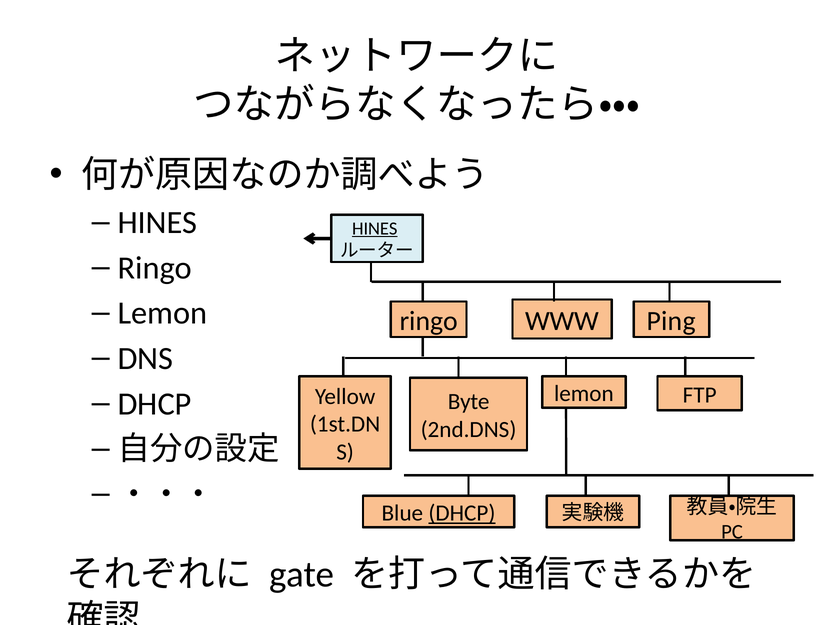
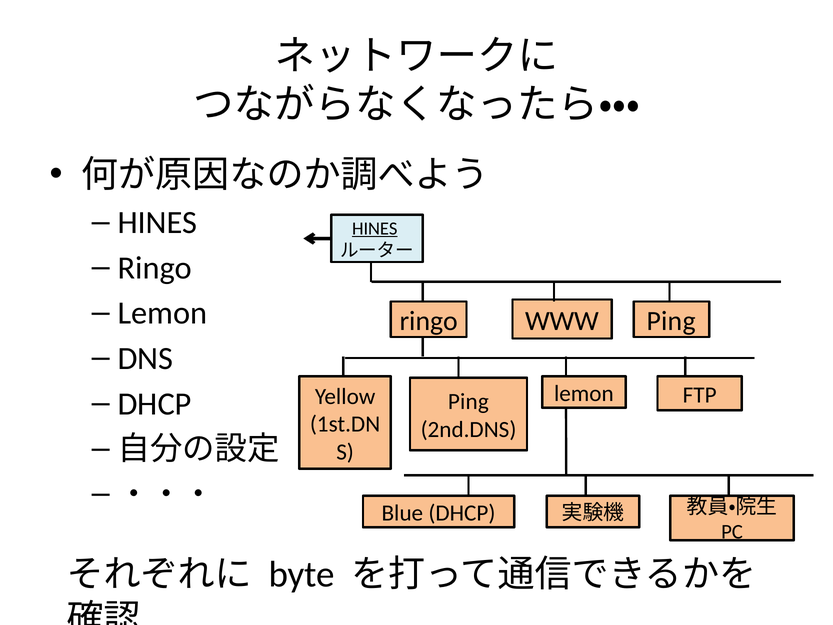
Byte: Byte -> Ping (468, 402)
DHCP underline: present -> none (462, 513)
gate: gate -> byte (302, 574)
